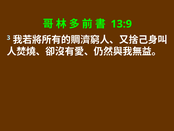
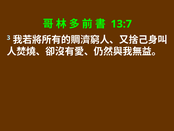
13:9: 13:9 -> 13:7 (121, 24)
